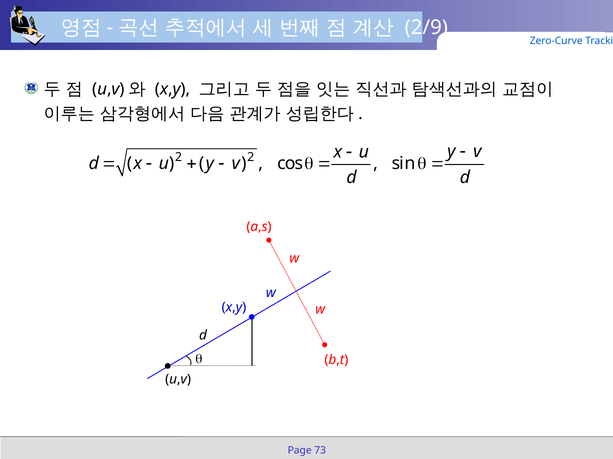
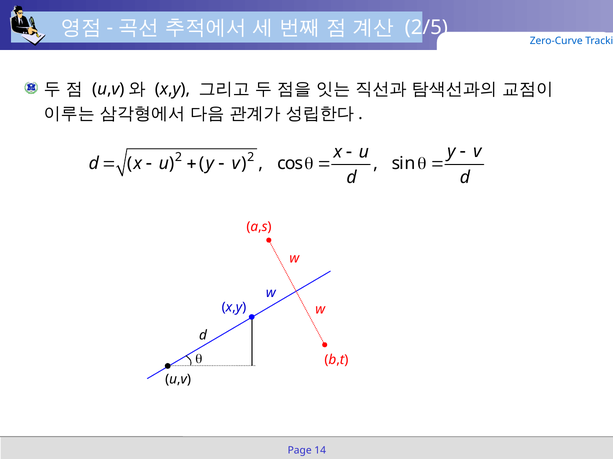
2/9: 2/9 -> 2/5 (426, 28)
73: 73 -> 14 (320, 451)
